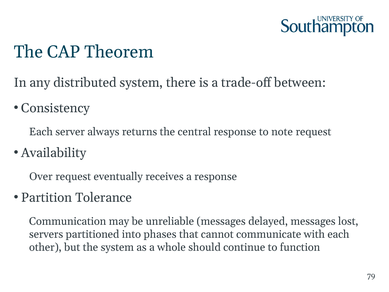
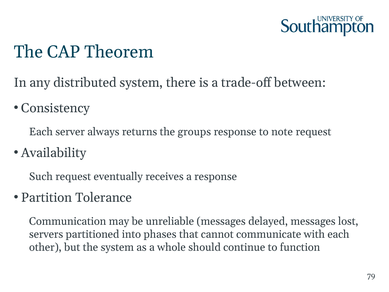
central: central -> groups (194, 132)
Over: Over -> Such (41, 176)
